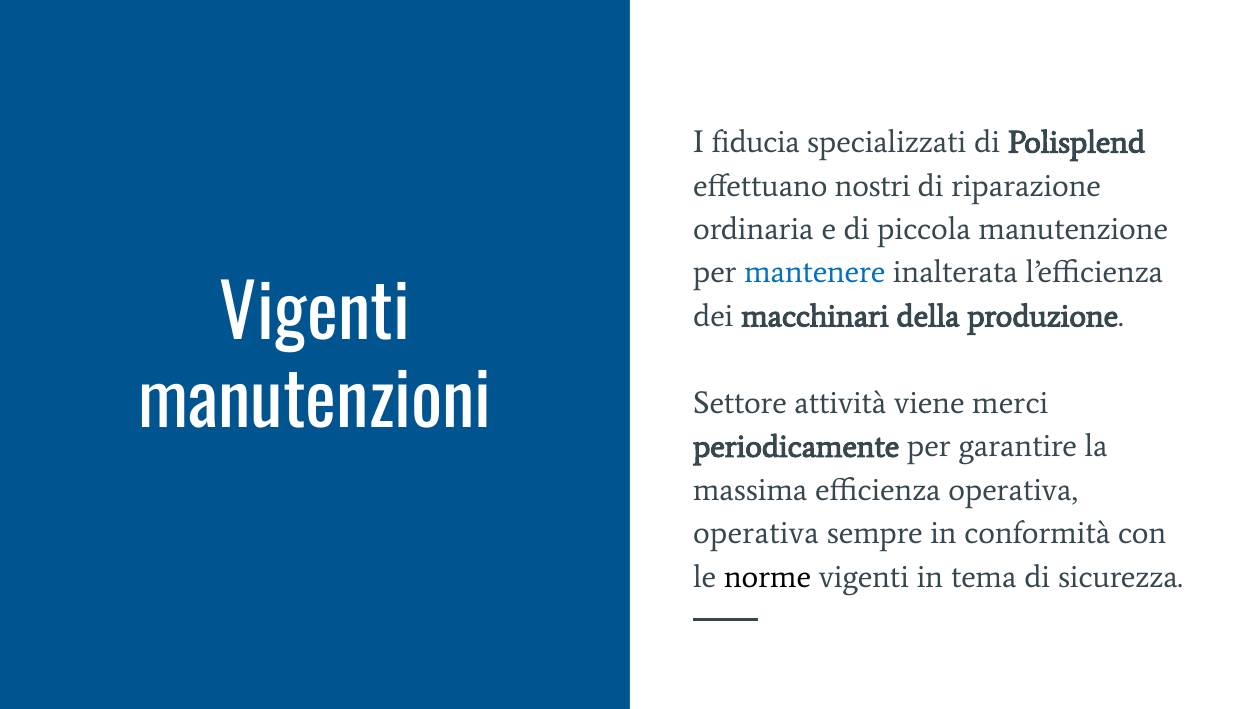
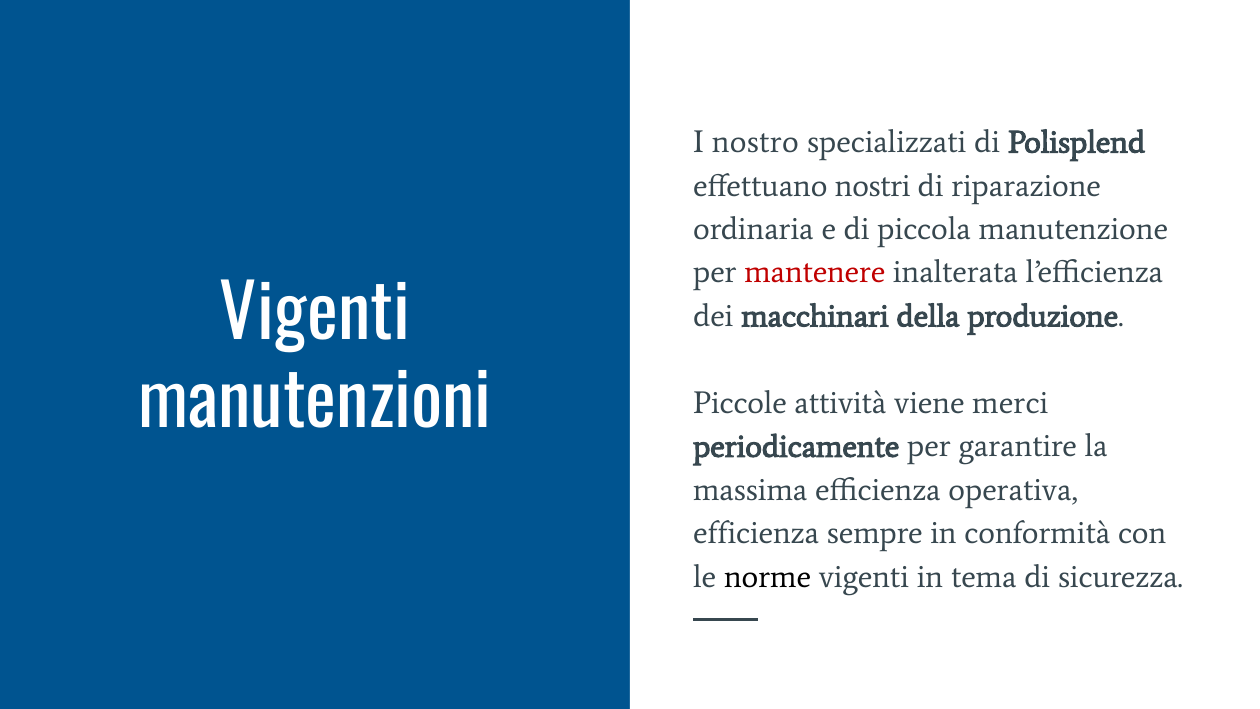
fiducia: fiducia -> nostro (755, 142)
mantenere colour: blue -> red (815, 272)
Settore: Settore -> Piccole (740, 403)
operativa: operativa -> efficienza (756, 533)
